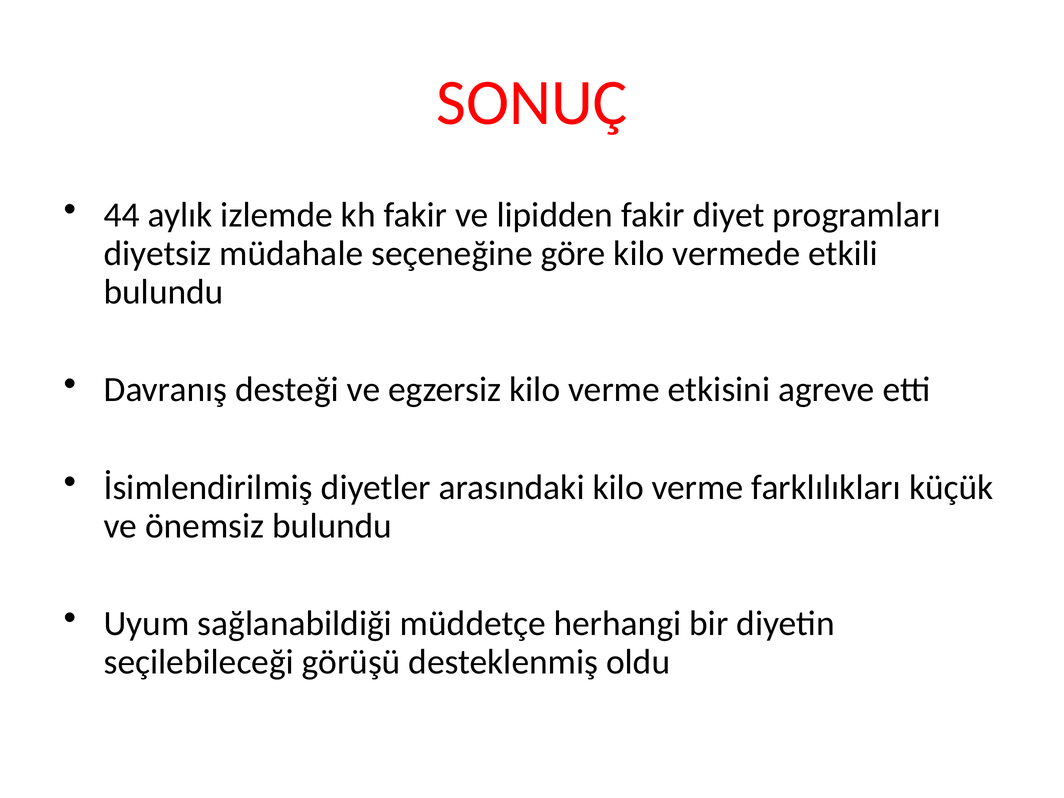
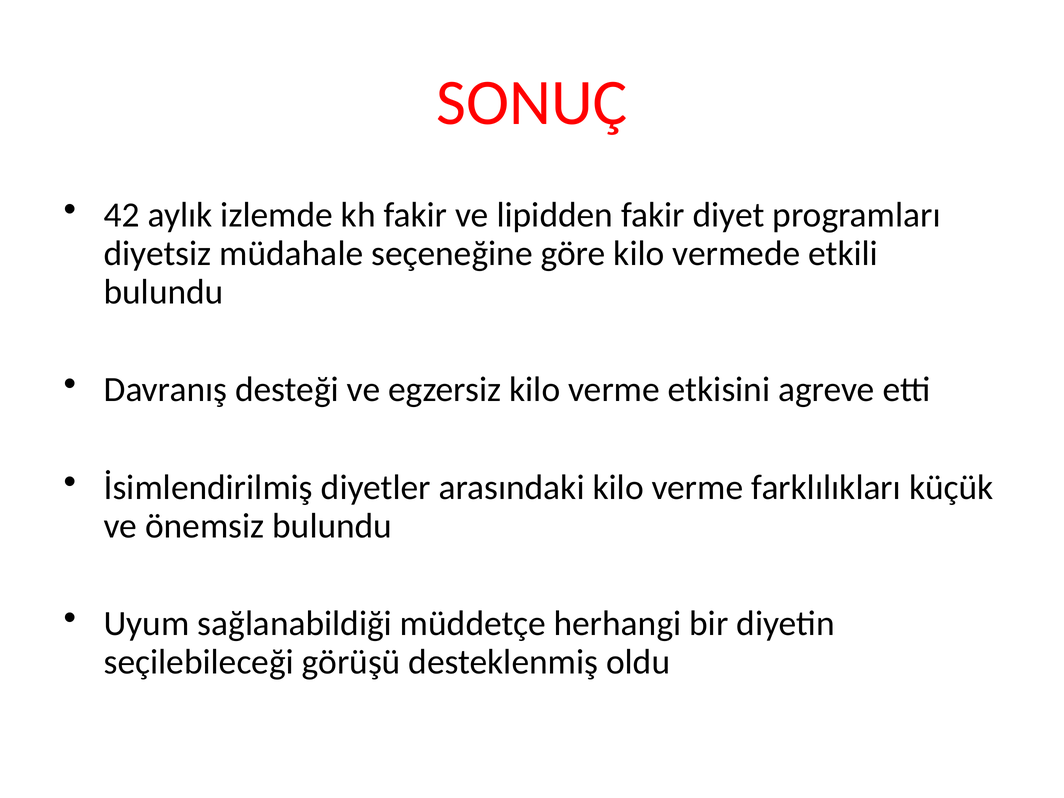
44: 44 -> 42 (122, 215)
